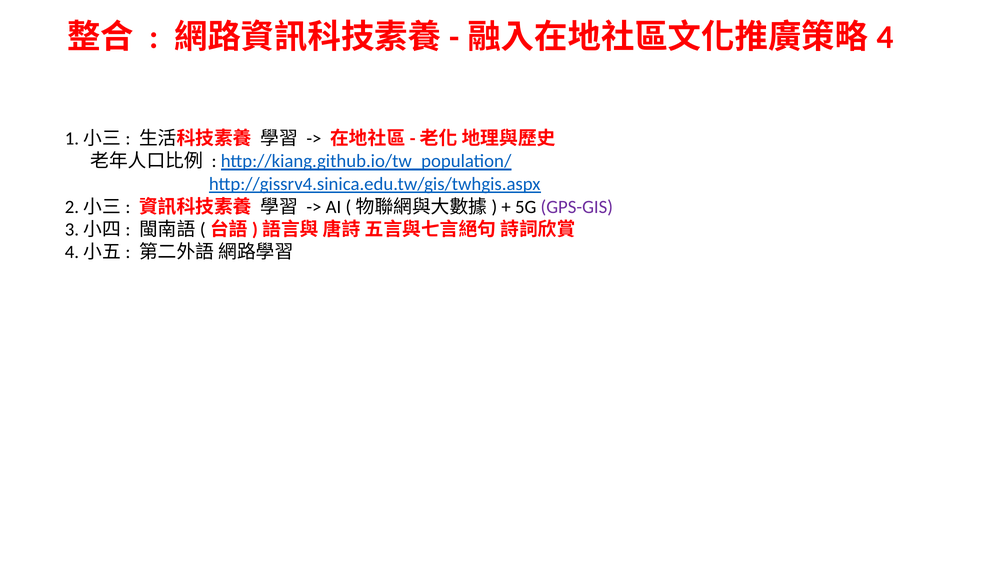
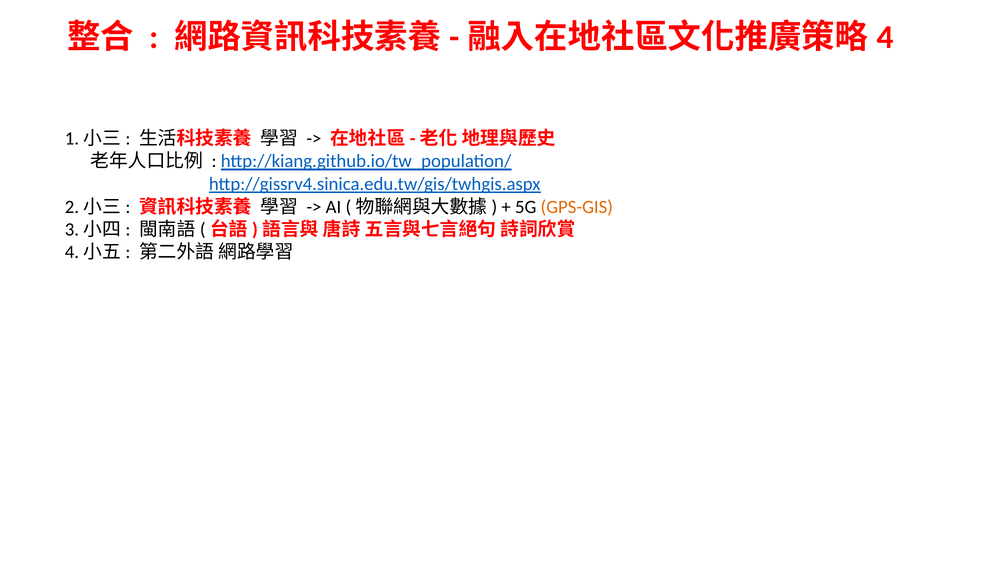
GPS-GIS colour: purple -> orange (577, 207)
